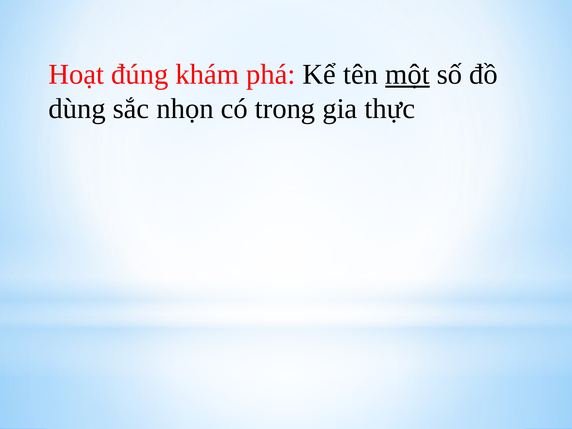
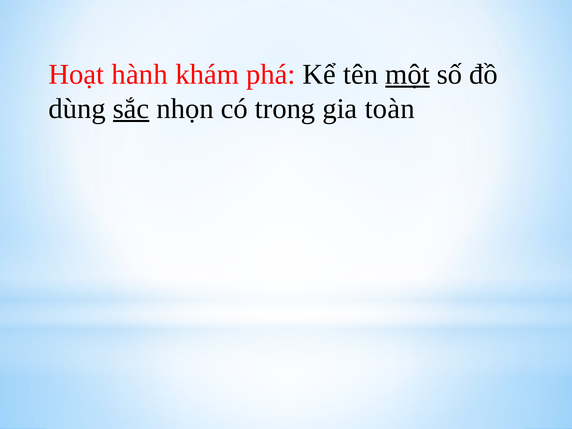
đúng: đúng -> hành (140, 74)
sắc underline: none -> present (131, 109)
thực: thực -> toàn (390, 109)
